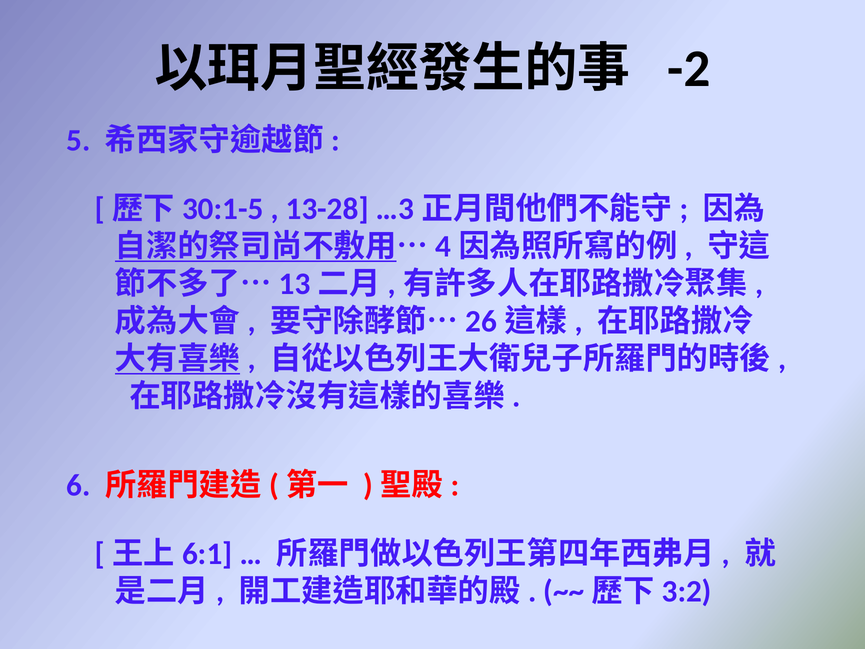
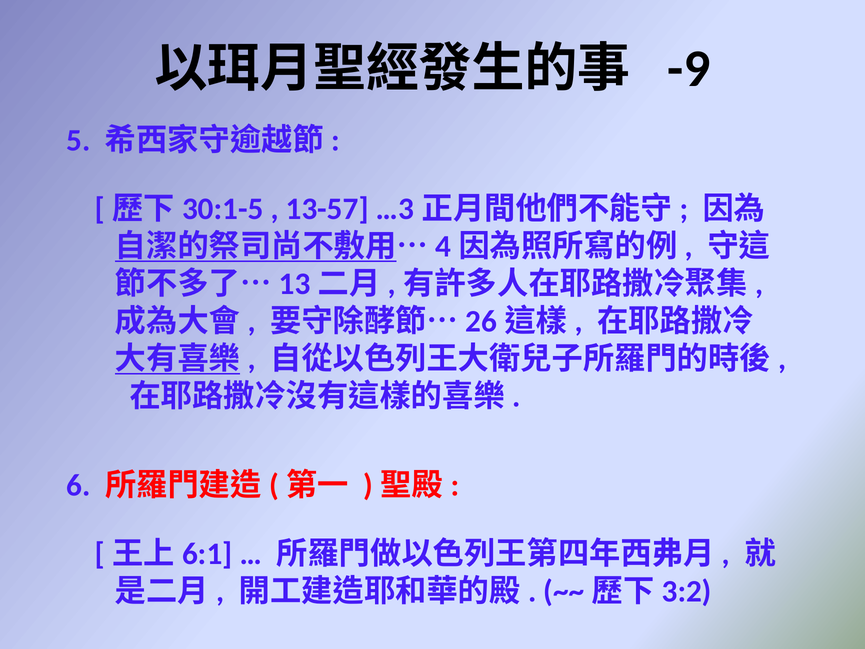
-2: -2 -> -9 (689, 69)
13-28: 13-28 -> 13-57 (327, 209)
